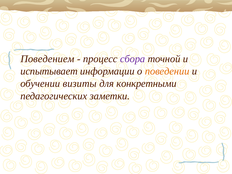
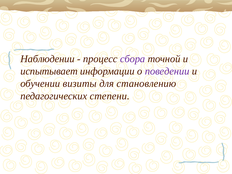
Поведением: Поведением -> Наблюдении (47, 59)
поведении colour: orange -> purple (167, 71)
конкретными: конкретными -> становлению (146, 84)
заметки: заметки -> степени (110, 96)
